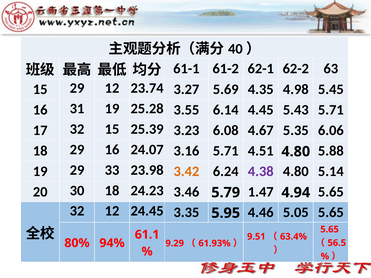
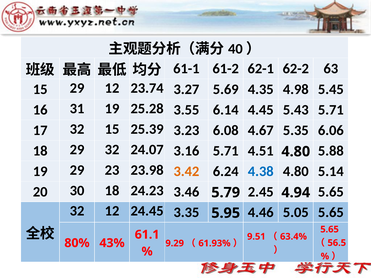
29 16: 16 -> 32 (112, 150)
33: 33 -> 23 (112, 170)
4.38 colour: purple -> blue (261, 172)
1.47: 1.47 -> 2.45 (261, 192)
94%: 94% -> 43% (112, 243)
